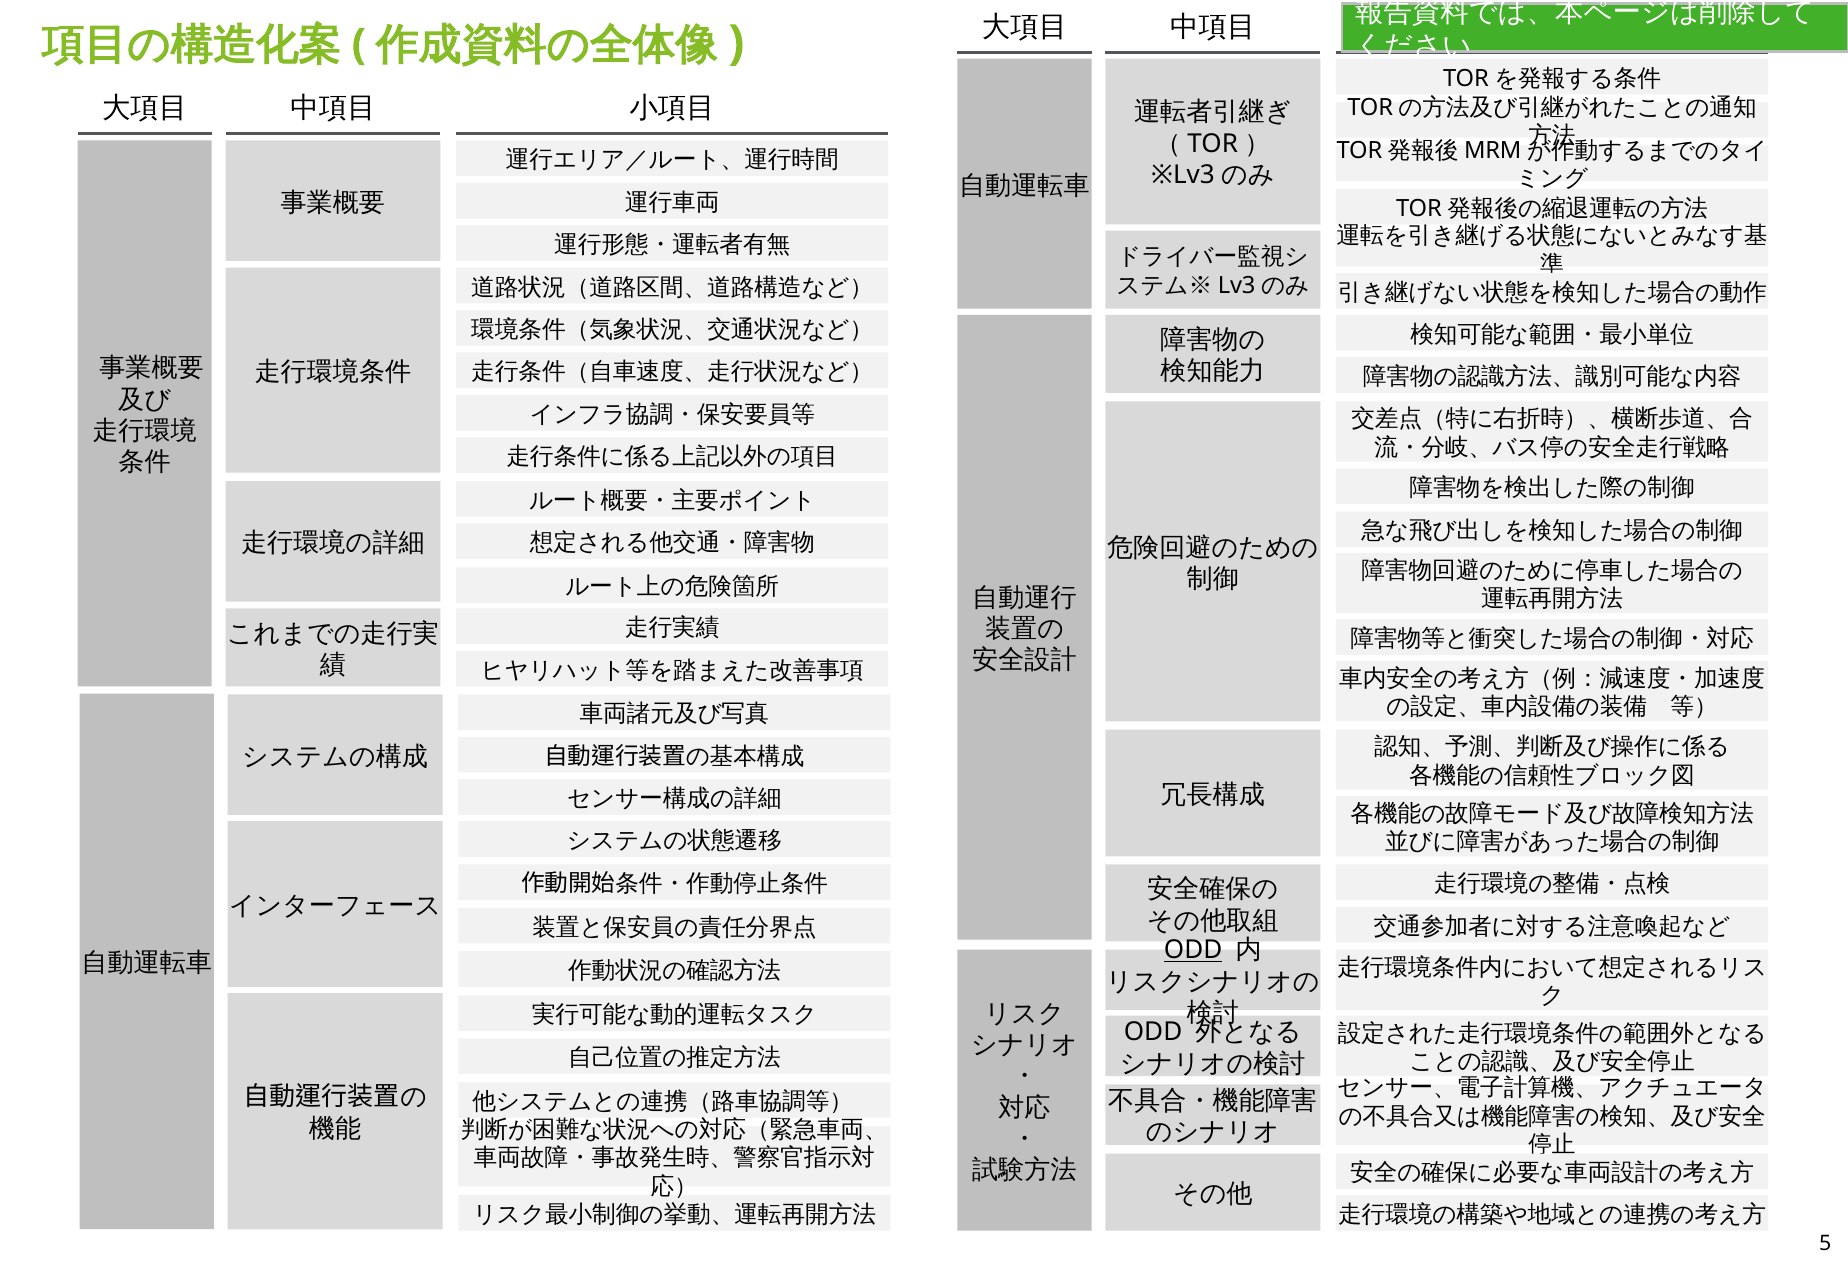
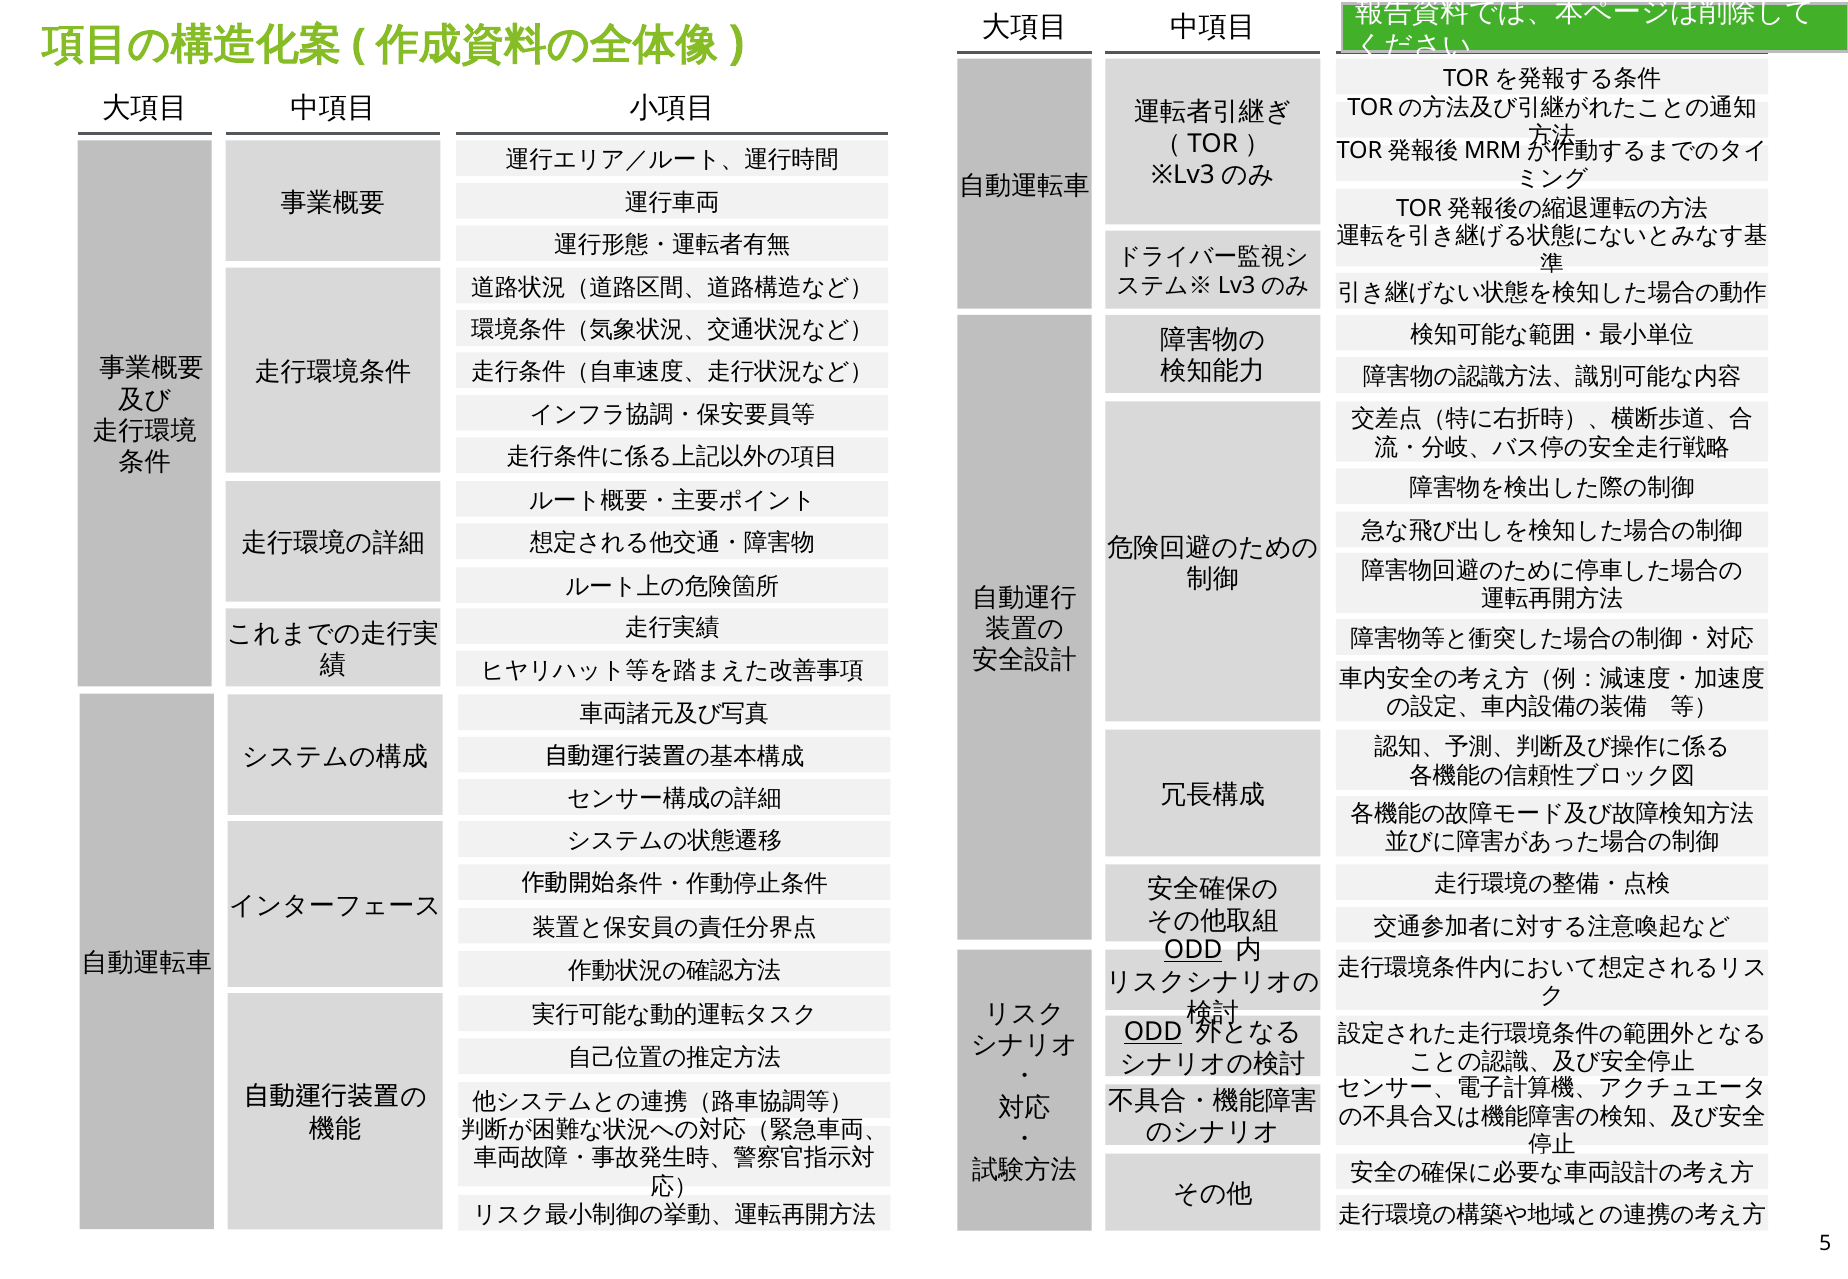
ODD underline: none -> present (1153, 1032)
